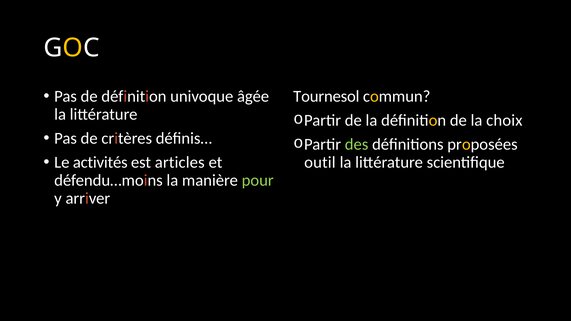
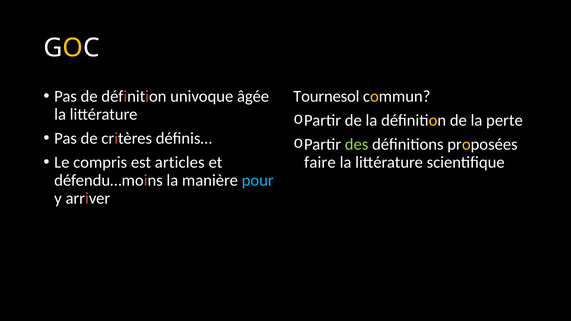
choix: choix -> perte (504, 120)
activités: activités -> compris (100, 162)
outil: outil -> faire (320, 162)
pour colour: light green -> light blue (258, 180)
